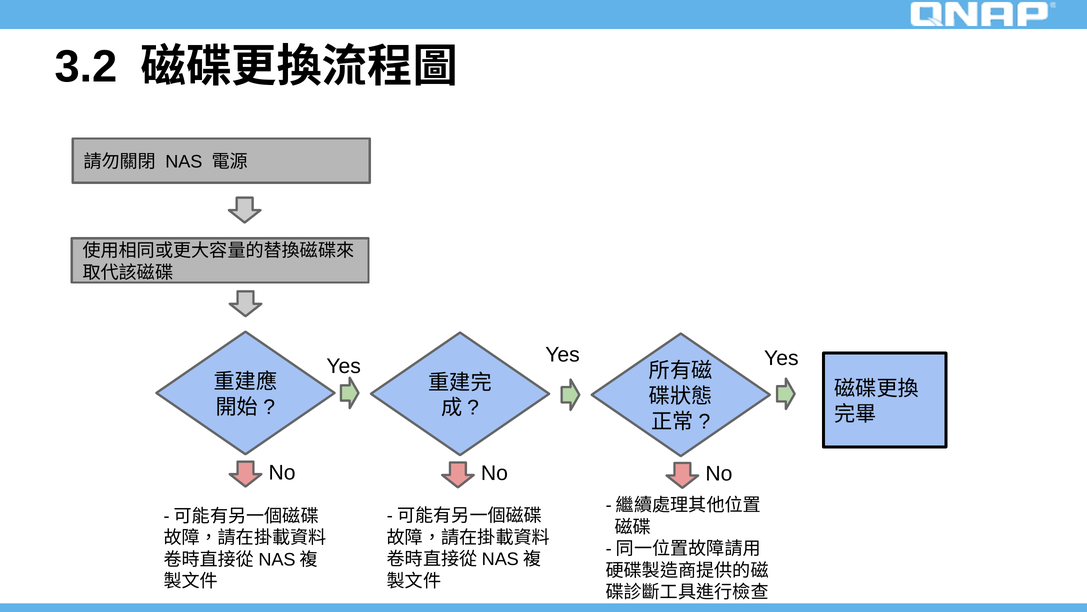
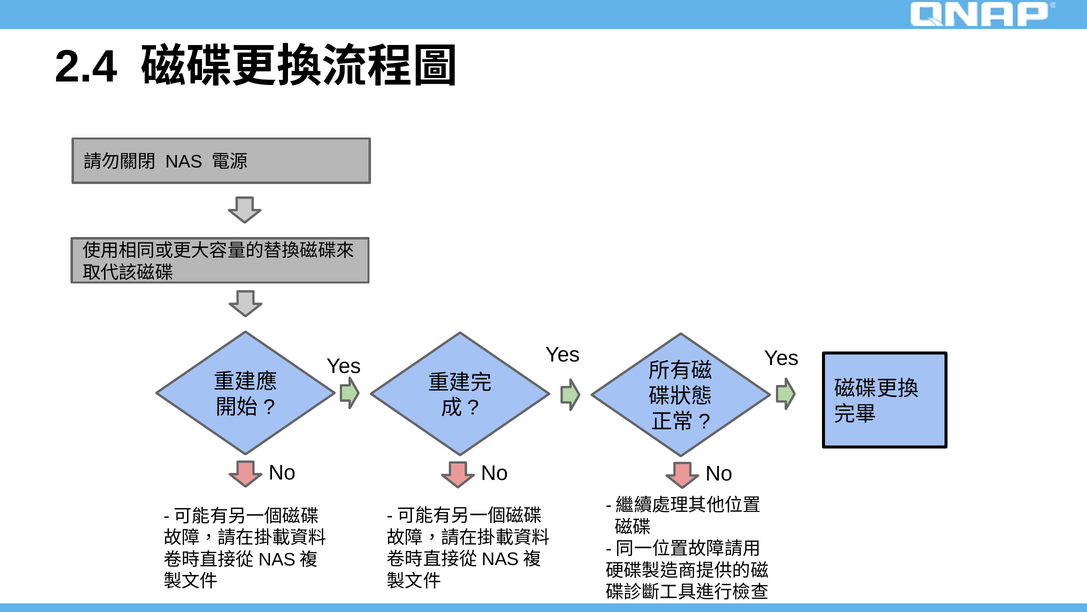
3.2: 3.2 -> 2.4 (86, 67)
